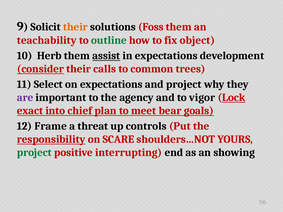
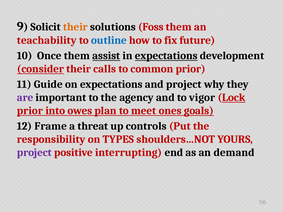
outline colour: green -> blue (109, 40)
object: object -> future (197, 40)
Herb: Herb -> Once (49, 56)
expectations underline: none -> present (166, 56)
common trees: trees -> prior (191, 69)
Select: Select -> Guide (48, 84)
exact: exact -> prior (30, 111)
chief: chief -> owes (80, 111)
bear: bear -> ones (170, 111)
responsibility underline: present -> none (51, 140)
SCARE: SCARE -> TYPES (118, 140)
project colour: green -> purple (34, 153)
showing: showing -> demand (234, 153)
